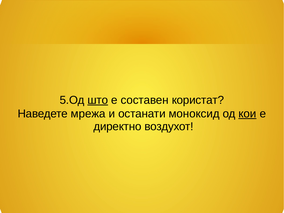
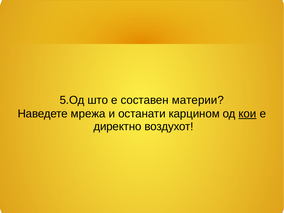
што underline: present -> none (98, 100)
користат: користат -> материи (198, 100)
моноксид: моноксид -> карцином (194, 114)
